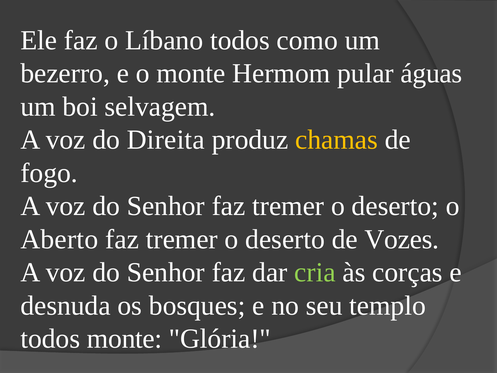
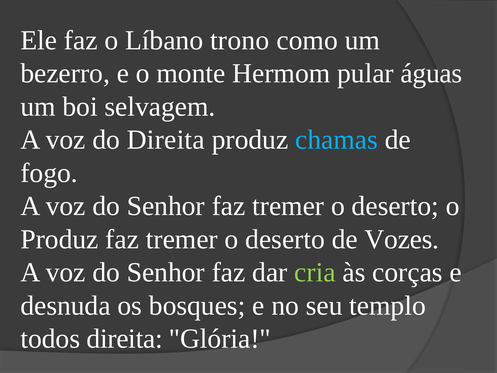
Líbano todos: todos -> trono (240, 40)
chamas colour: yellow -> light blue (336, 140)
Aberto: Aberto -> Produz (59, 239)
todos monte: monte -> direita (125, 338)
